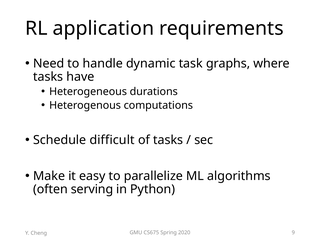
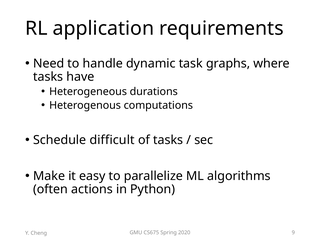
serving: serving -> actions (92, 189)
